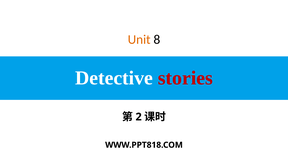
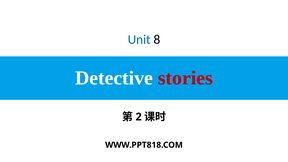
Unit colour: orange -> blue (139, 40)
